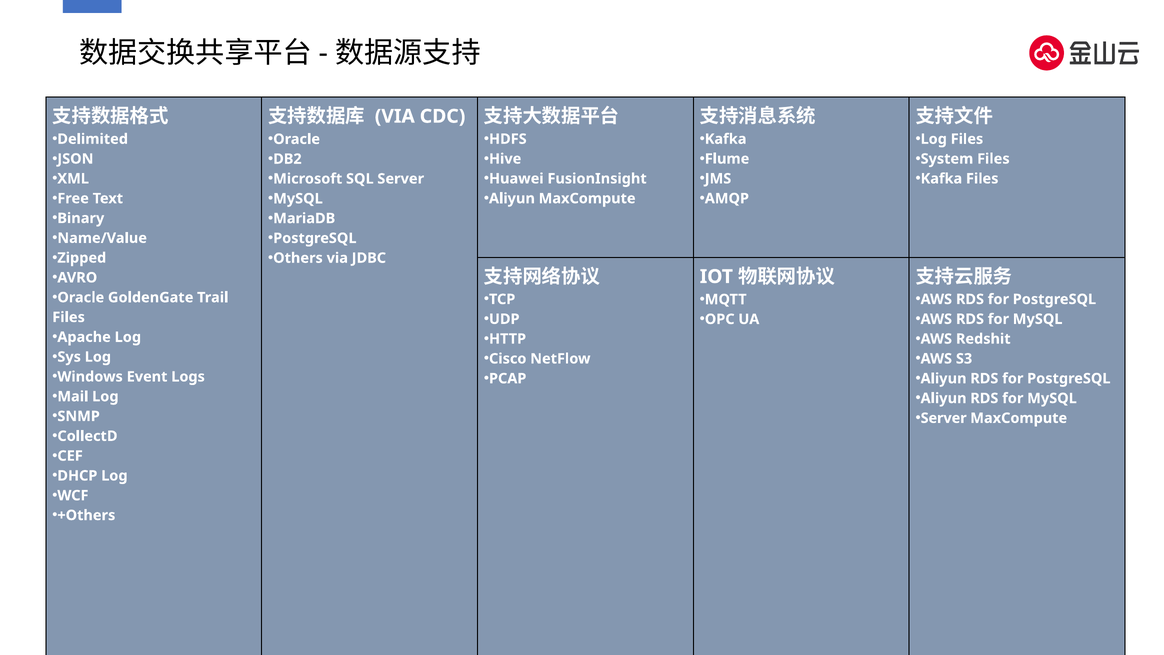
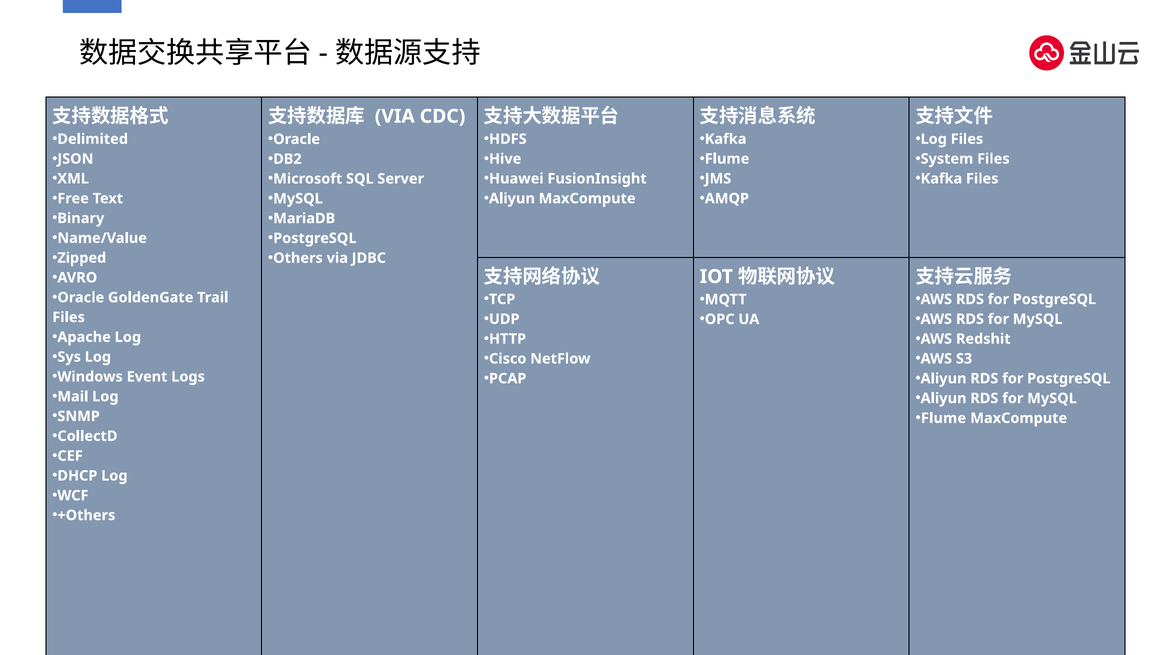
Server: Server -> Flume (943, 418)
